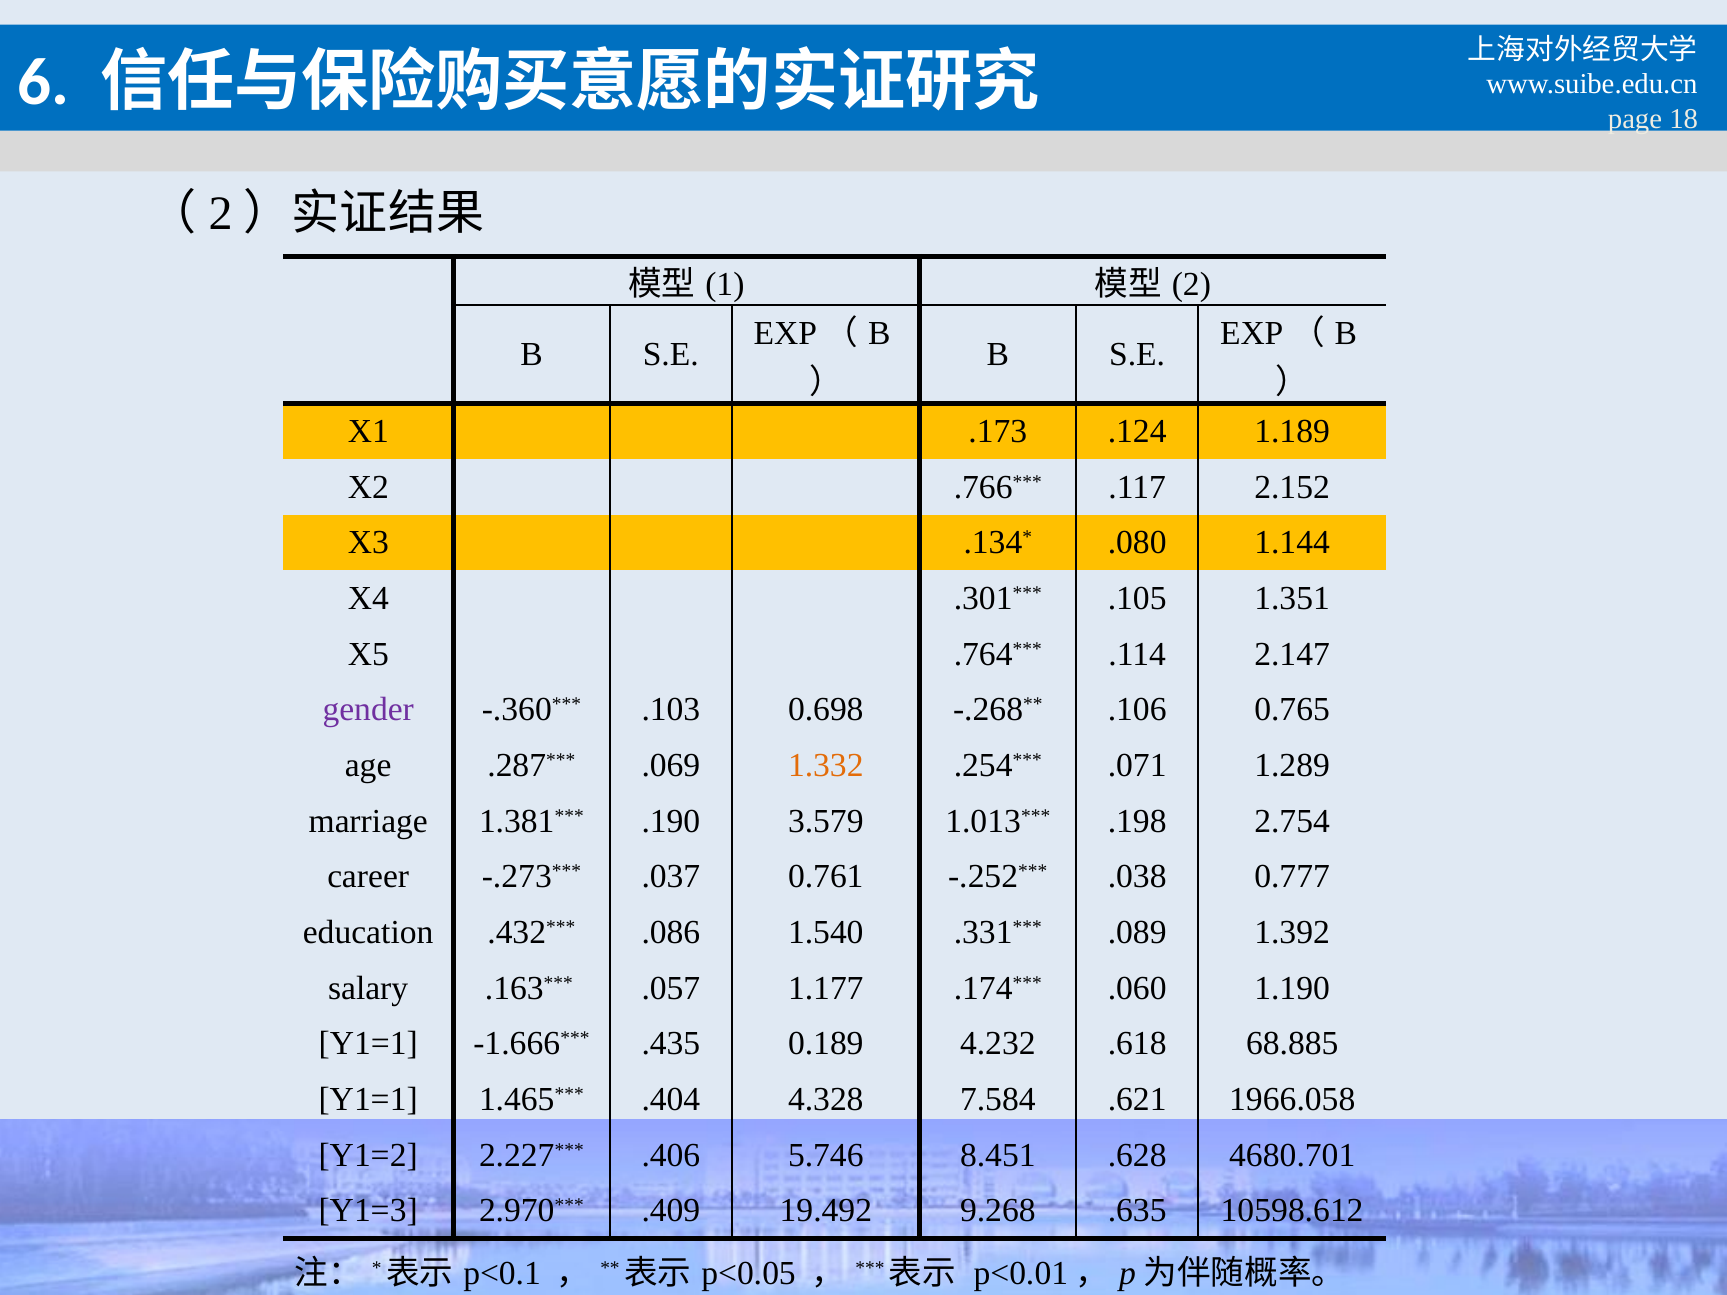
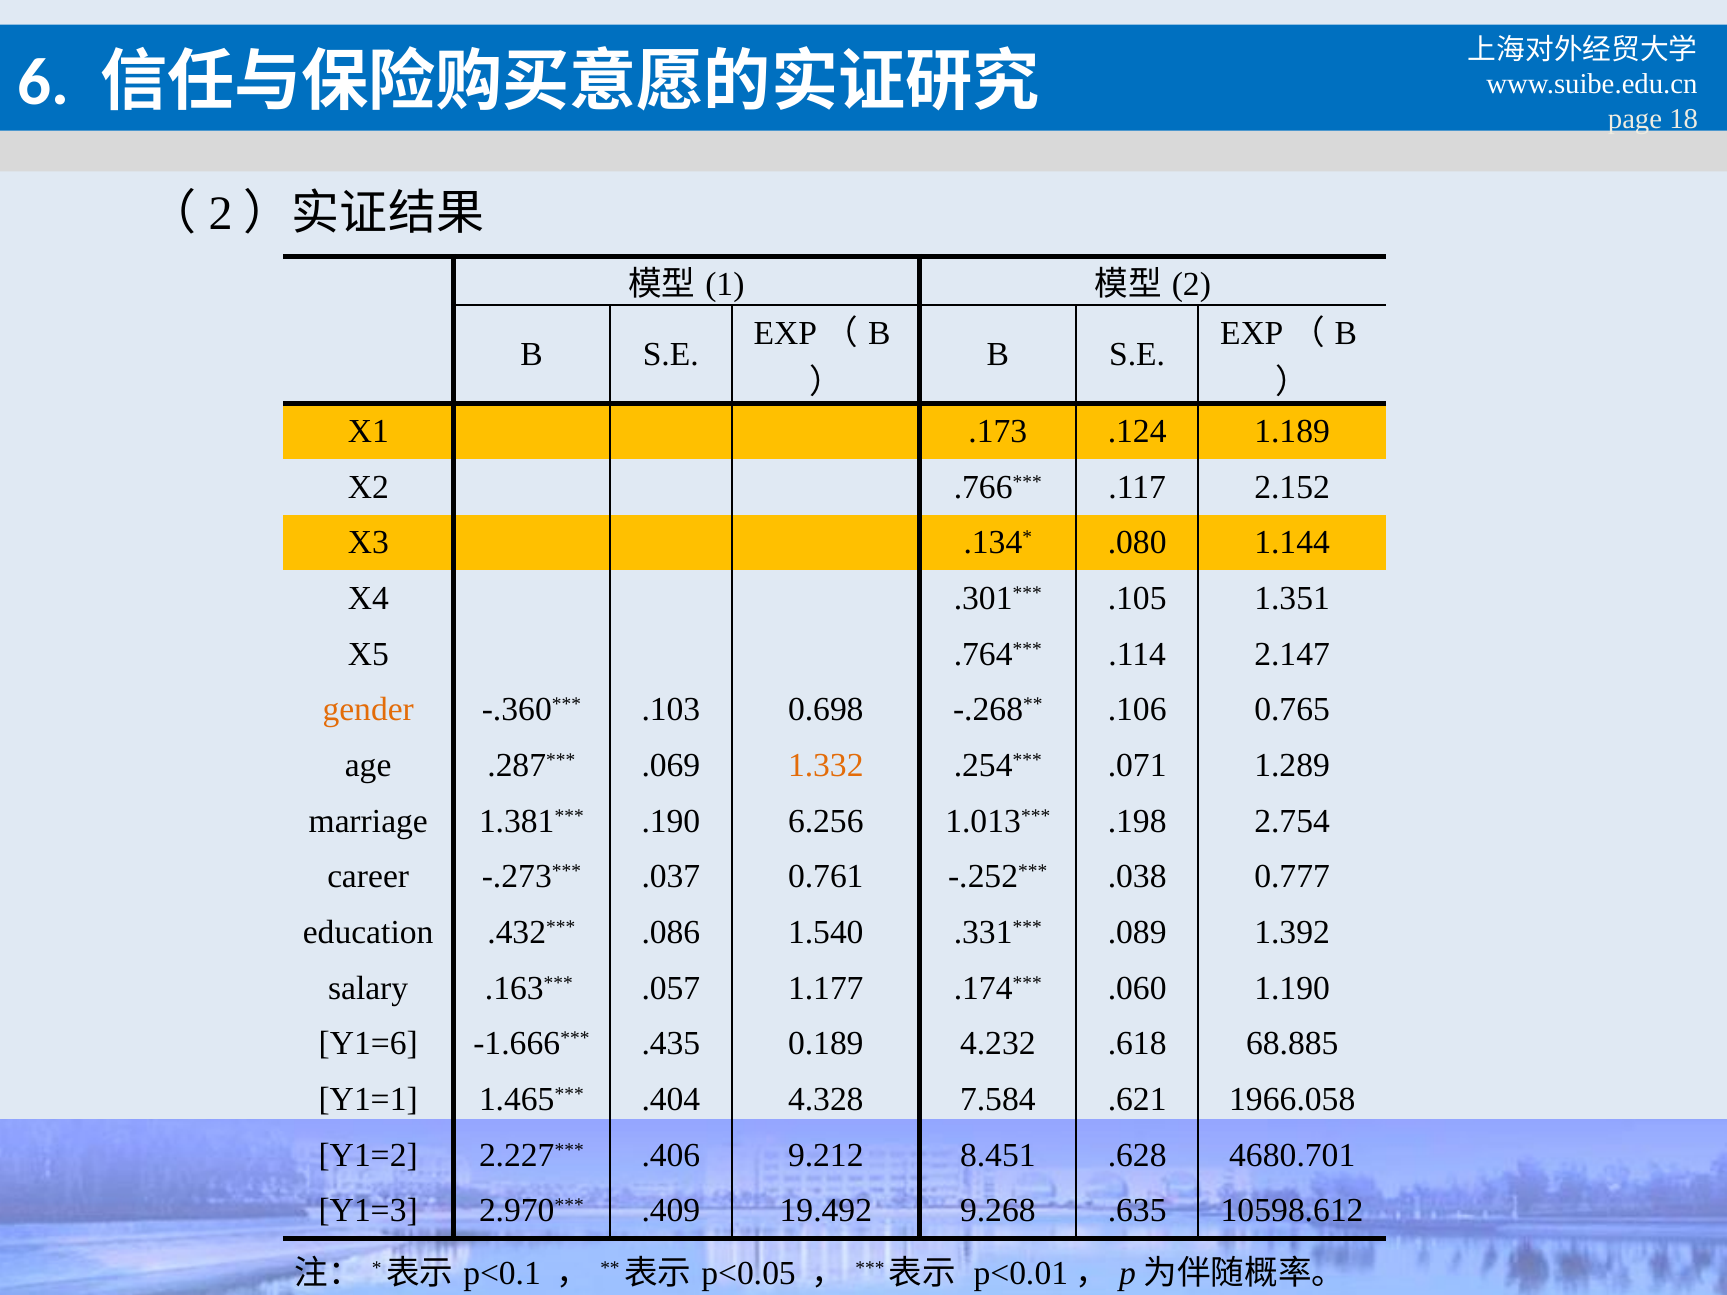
gender colour: purple -> orange (368, 710)
3.579: 3.579 -> 6.256 (826, 821)
Y1=1: Y1=1 -> Y1=6 (368, 1044)
5.746: 5.746 -> 9.212 (826, 1155)
